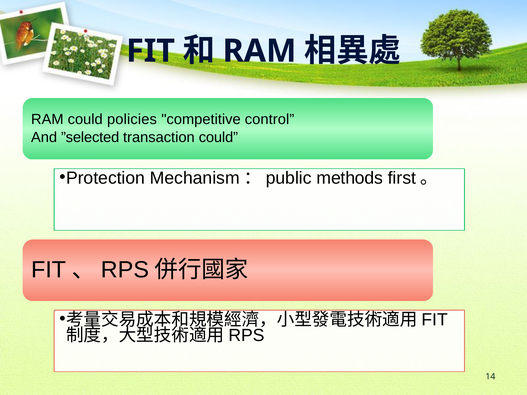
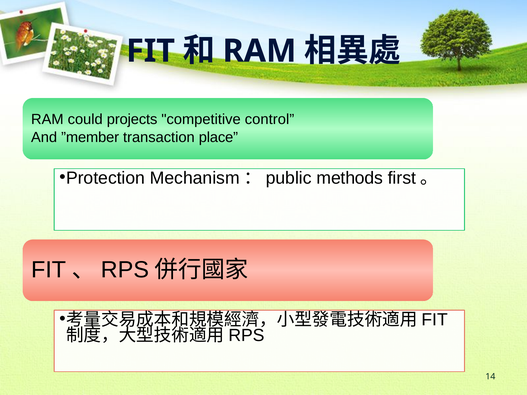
policies: policies -> projects (132, 119)
”selected: ”selected -> ”member (90, 137)
transaction could: could -> place (218, 137)
